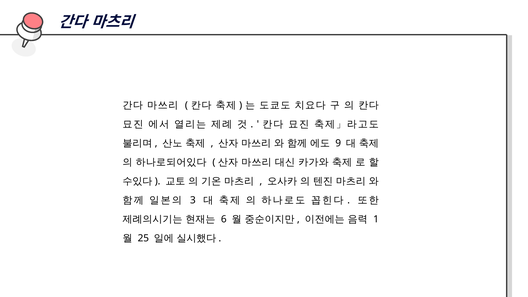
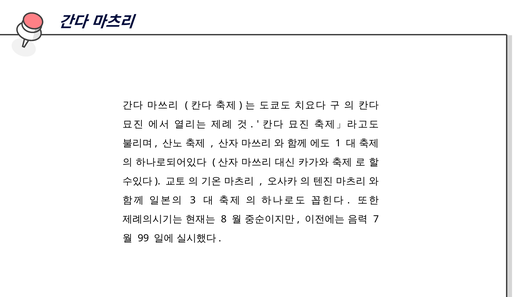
9: 9 -> 1 (338, 143)
6: 6 -> 8 (224, 219)
1: 1 -> 7 (376, 219)
25: 25 -> 99 (143, 238)
